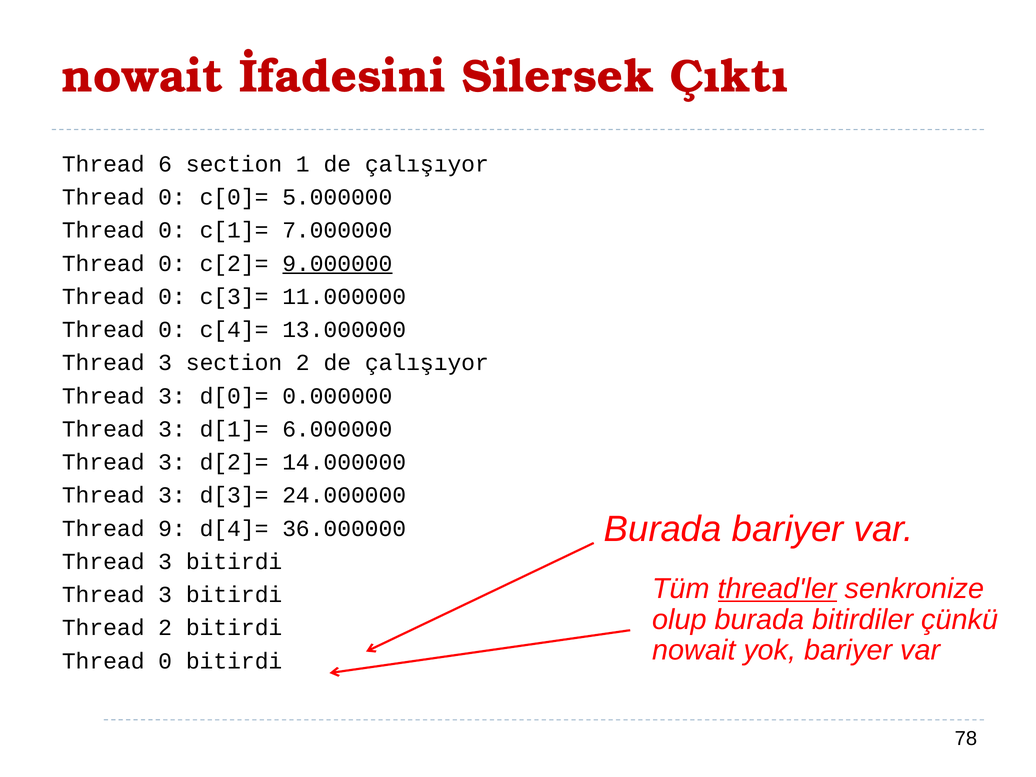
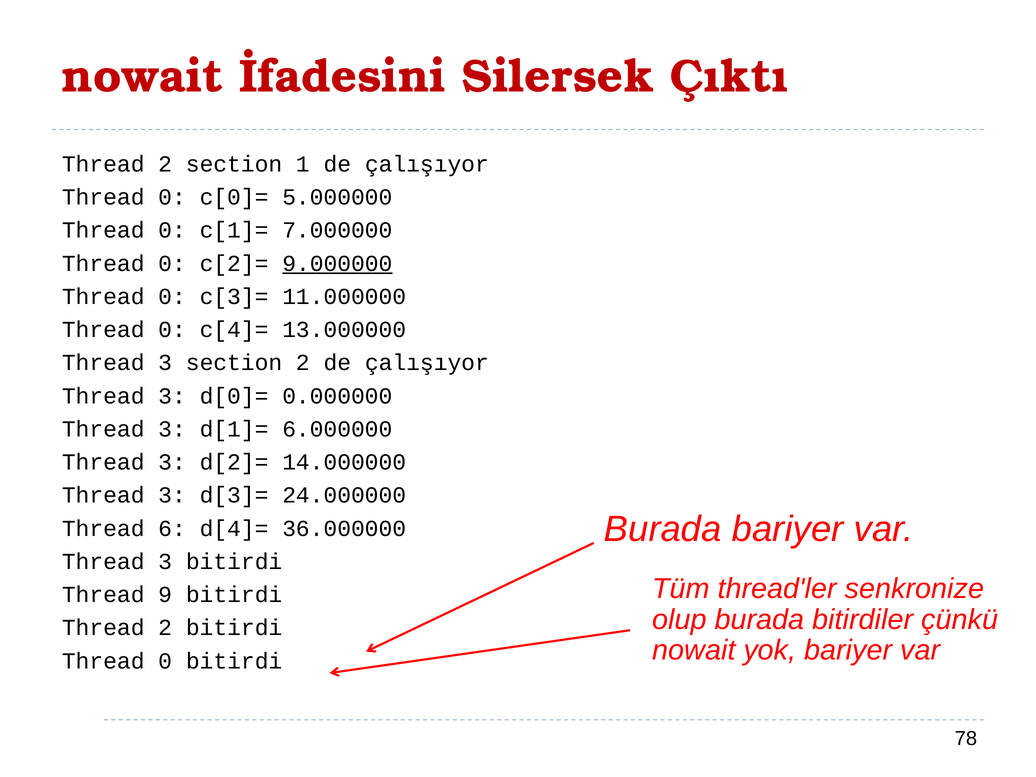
6: 6 -> 2 (165, 164)
9: 9 -> 6 (172, 528)
thread'ler underline: present -> none (777, 589)
3: 3 -> 9 (165, 595)
